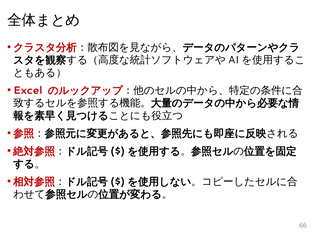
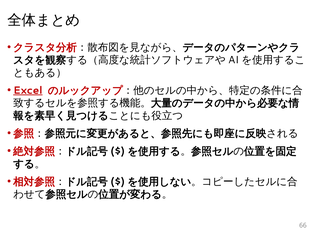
Excel underline: none -> present (28, 90)
